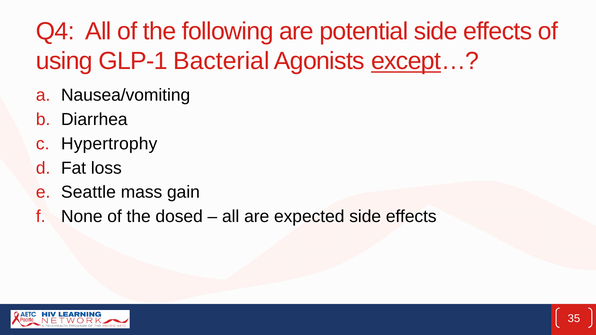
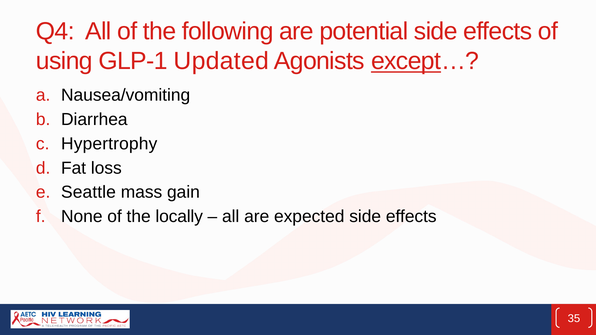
Bacterial: Bacterial -> Updated (221, 61)
dosed: dosed -> locally (179, 217)
